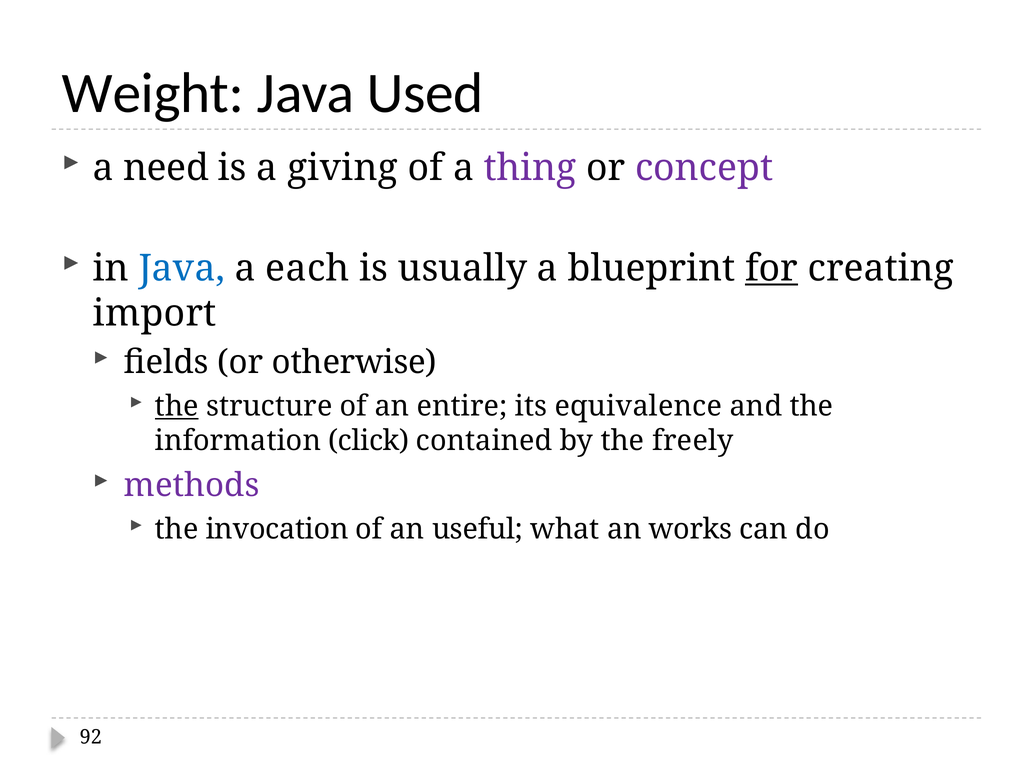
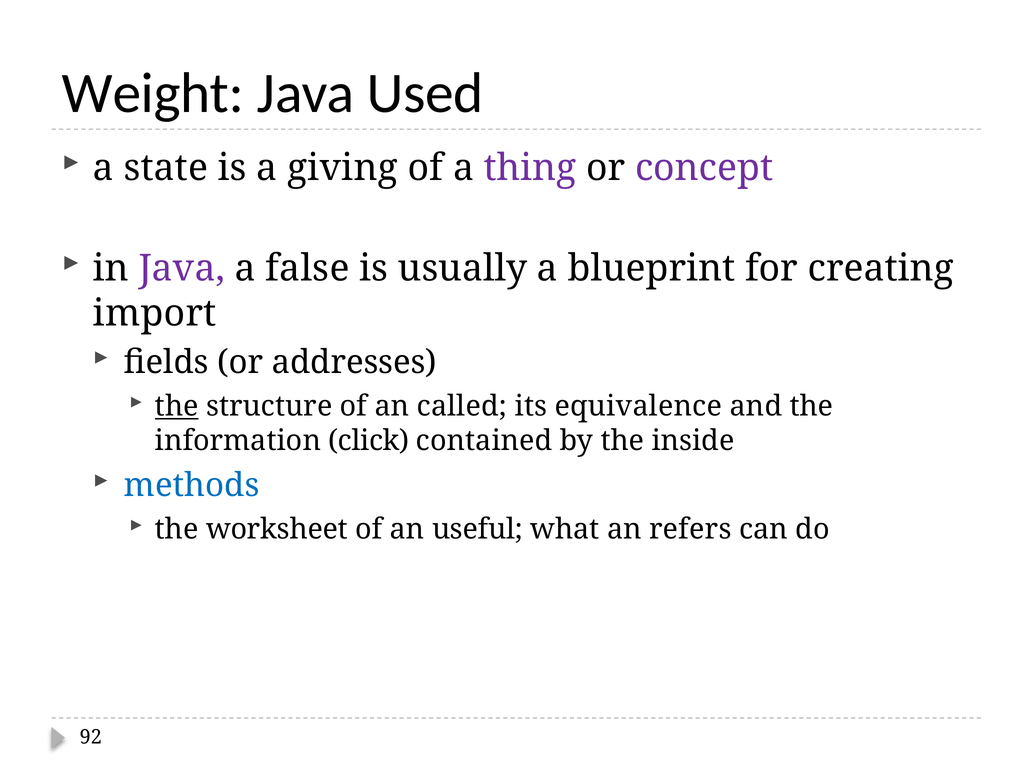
need: need -> state (166, 168)
Java colour: blue -> purple (182, 268)
each: each -> false (307, 268)
for underline: present -> none (772, 268)
otherwise: otherwise -> addresses (354, 362)
entire: entire -> called (462, 406)
freely: freely -> inside (693, 441)
methods colour: purple -> blue (192, 485)
invocation: invocation -> worksheet (277, 529)
works: works -> refers (690, 529)
